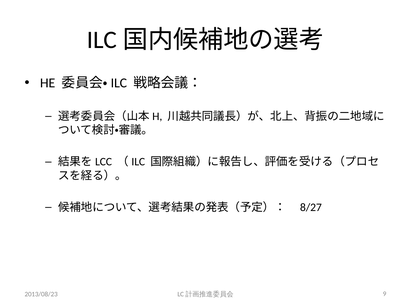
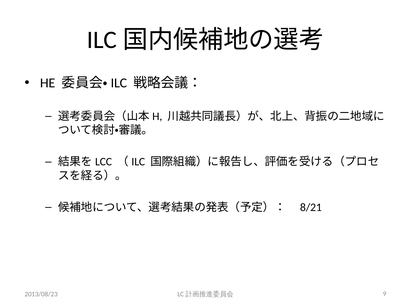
8/27: 8/27 -> 8/21 (311, 208)
